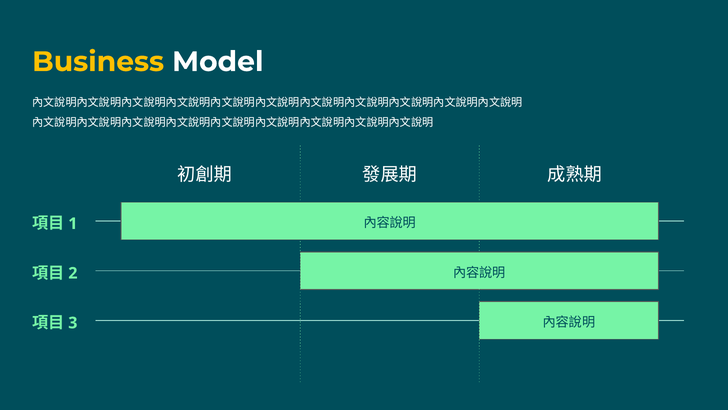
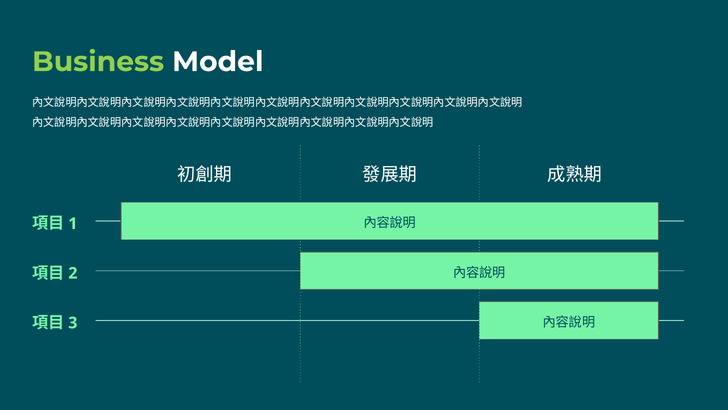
Business colour: yellow -> light green (98, 62)
